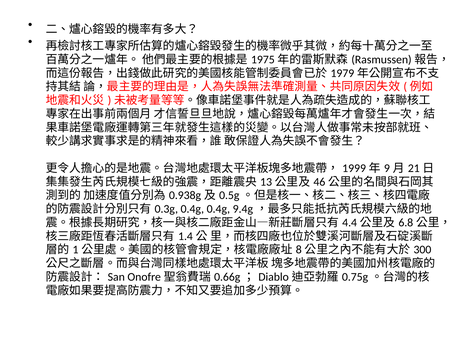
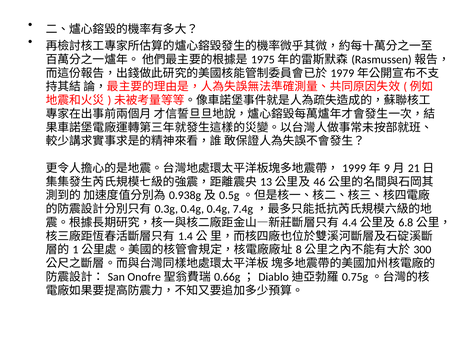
9.4g: 9.4g -> 7.4g (243, 209)
